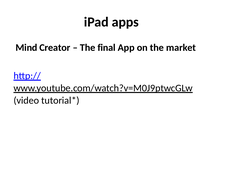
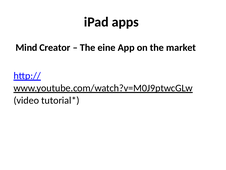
final: final -> eine (107, 47)
